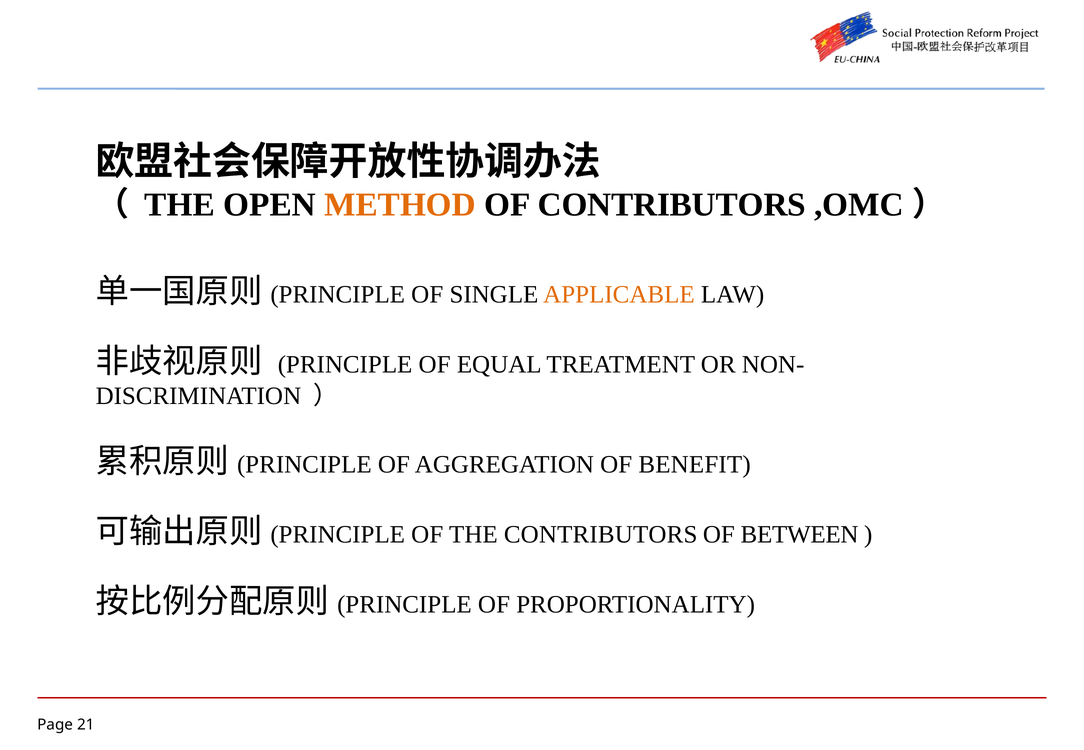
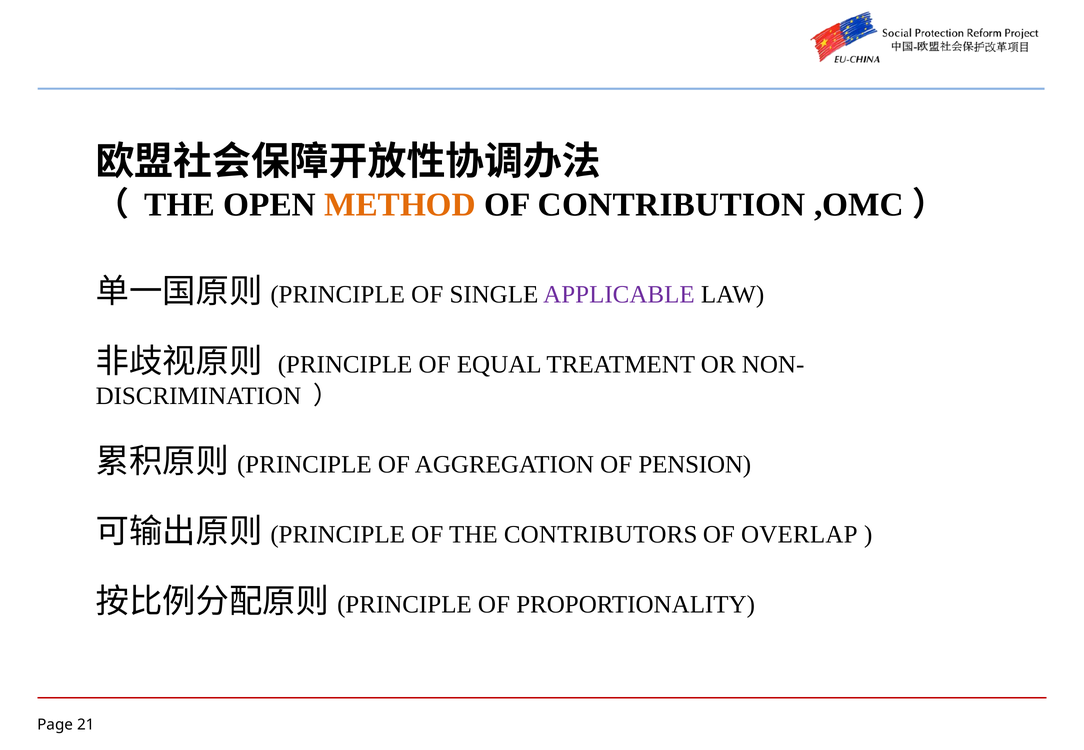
OF CONTRIBUTORS: CONTRIBUTORS -> CONTRIBUTION (672, 205)
APPLICABLE colour: orange -> purple (619, 295)
BENEFIT: BENEFIT -> PENSION (695, 465)
BETWEEN: BETWEEN -> OVERLAP (799, 535)
